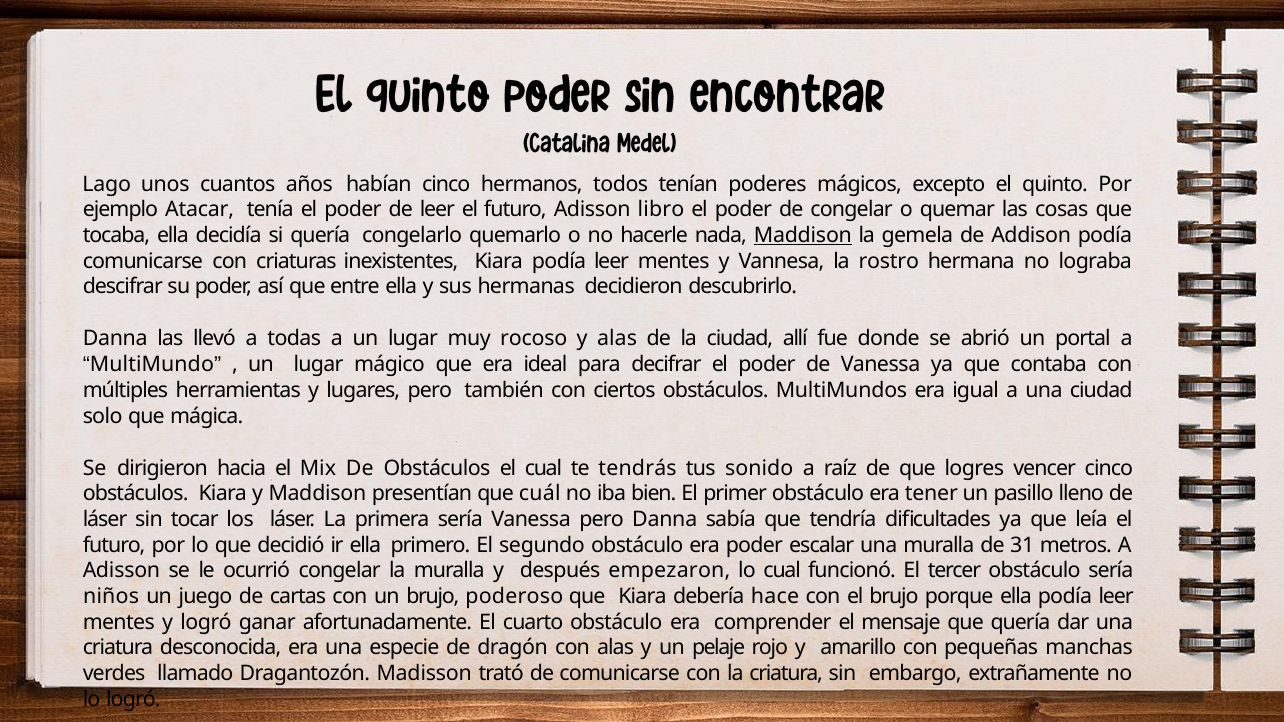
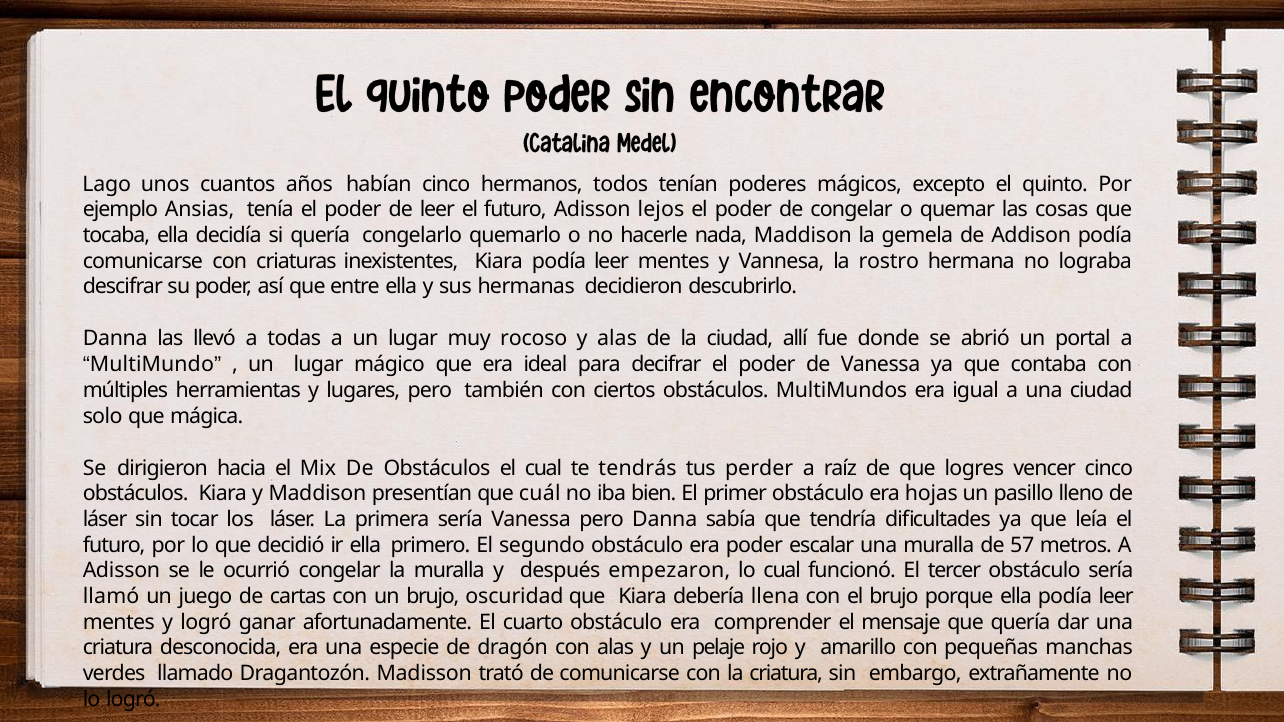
Atacar: Atacar -> Ansias (200, 210)
libro: libro -> lejos (661, 210)
Maddison underline: present -> none (803, 235)
sonido: sonido -> perder (759, 468)
tener: tener -> hojas (931, 494)
31: 31 -> 57 (1022, 545)
niños: niños -> llamó (111, 597)
poderoso: poderoso -> oscuridad (515, 597)
hace: hace -> llena (775, 597)
